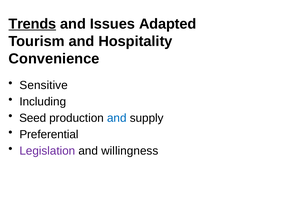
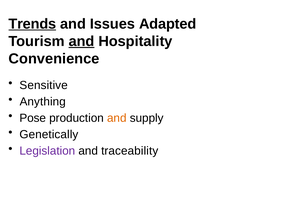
and underline: none -> present (82, 41)
Including: Including -> Anything (43, 101)
Seed: Seed -> Pose (33, 118)
and colour: blue -> orange (117, 118)
Preferential: Preferential -> Genetically (49, 134)
willingness: willingness -> traceability (130, 150)
